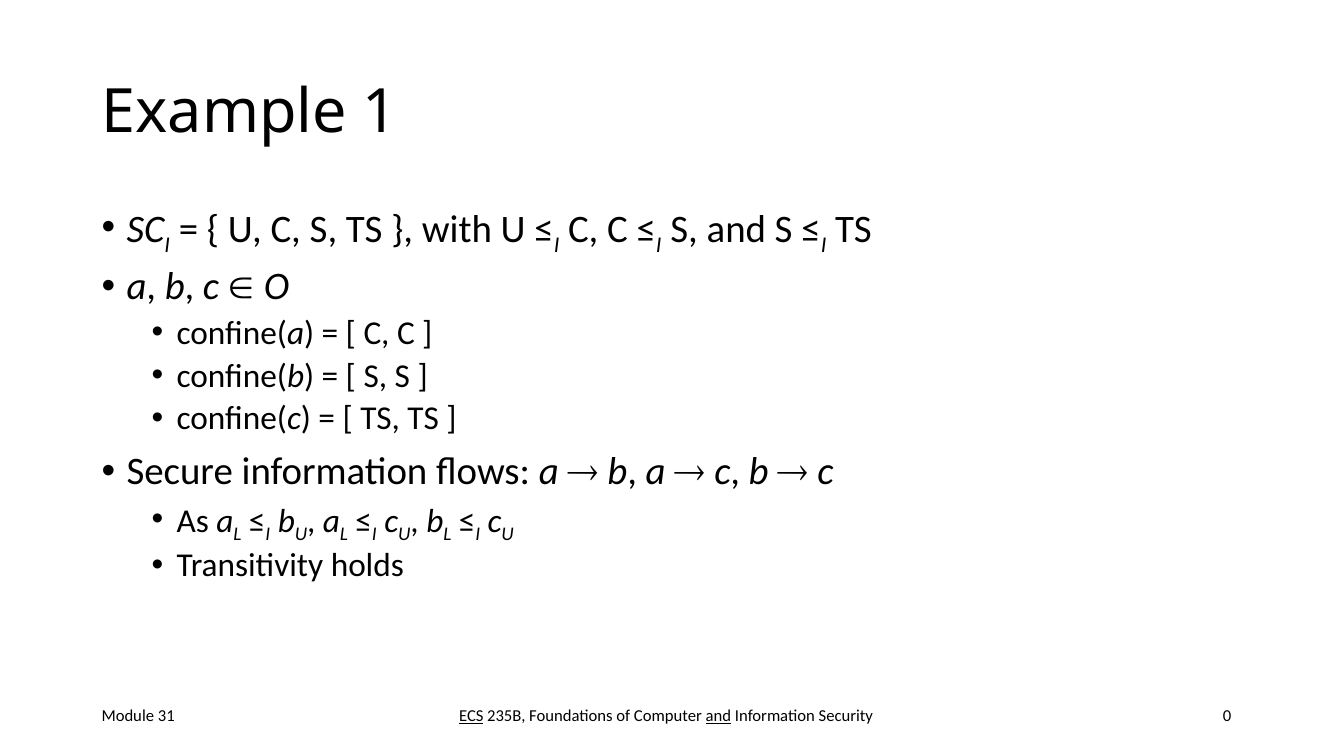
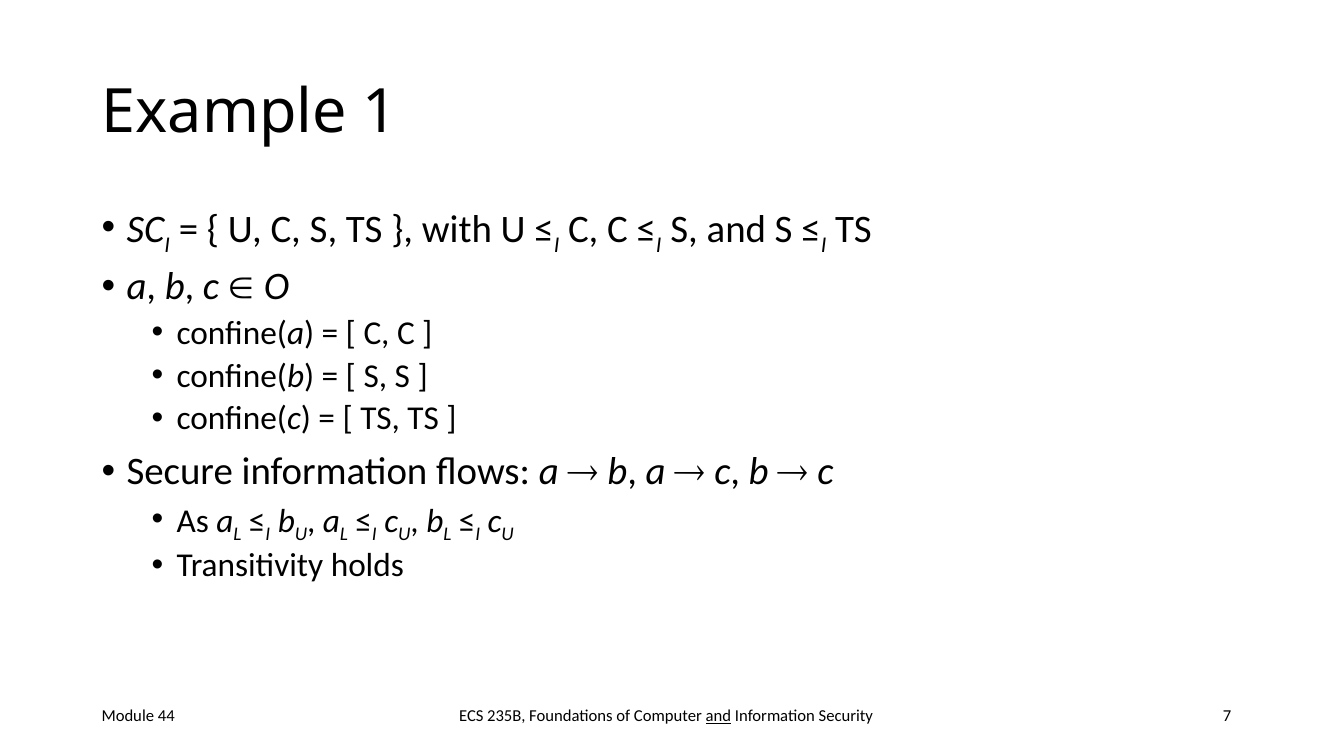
ECS underline: present -> none (471, 716)
0: 0 -> 7 (1227, 716)
31: 31 -> 44 (166, 716)
